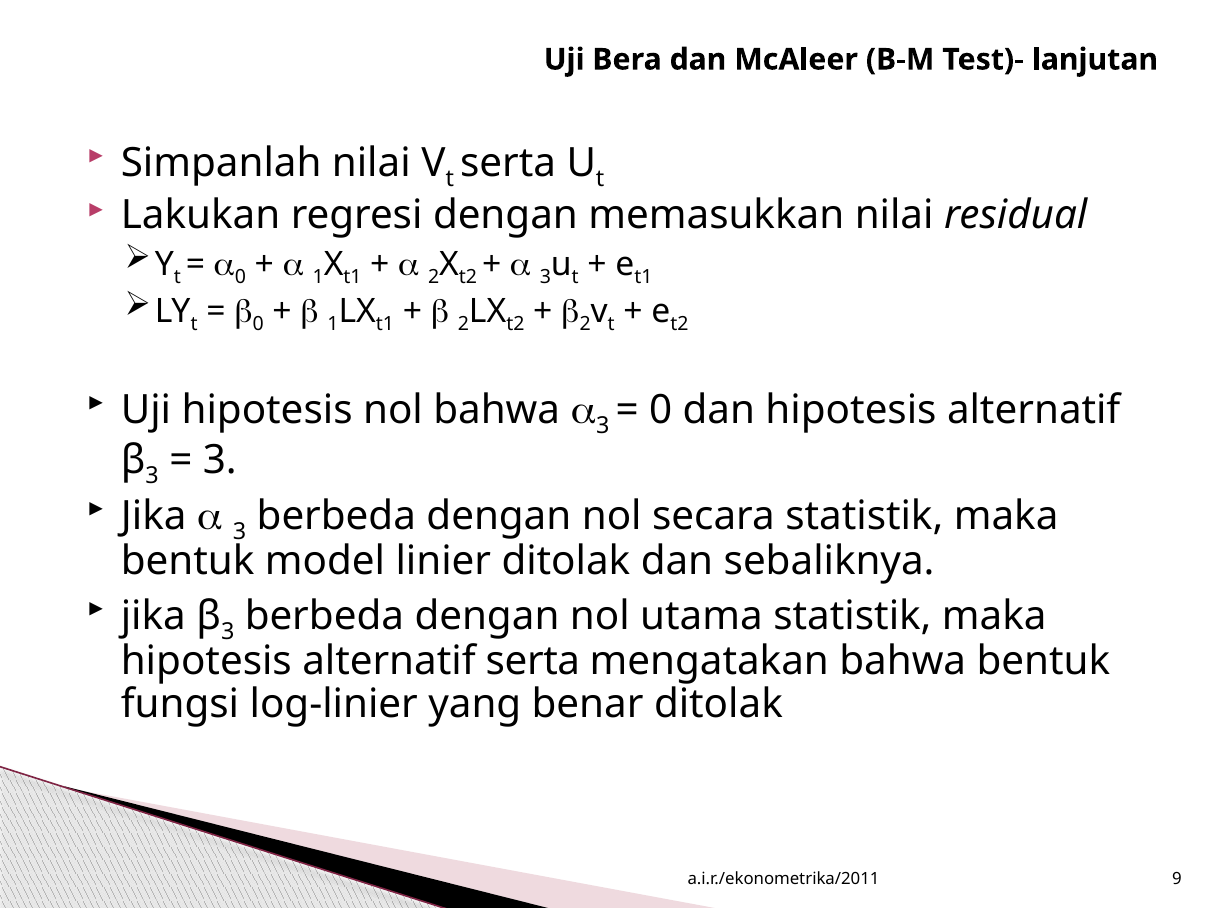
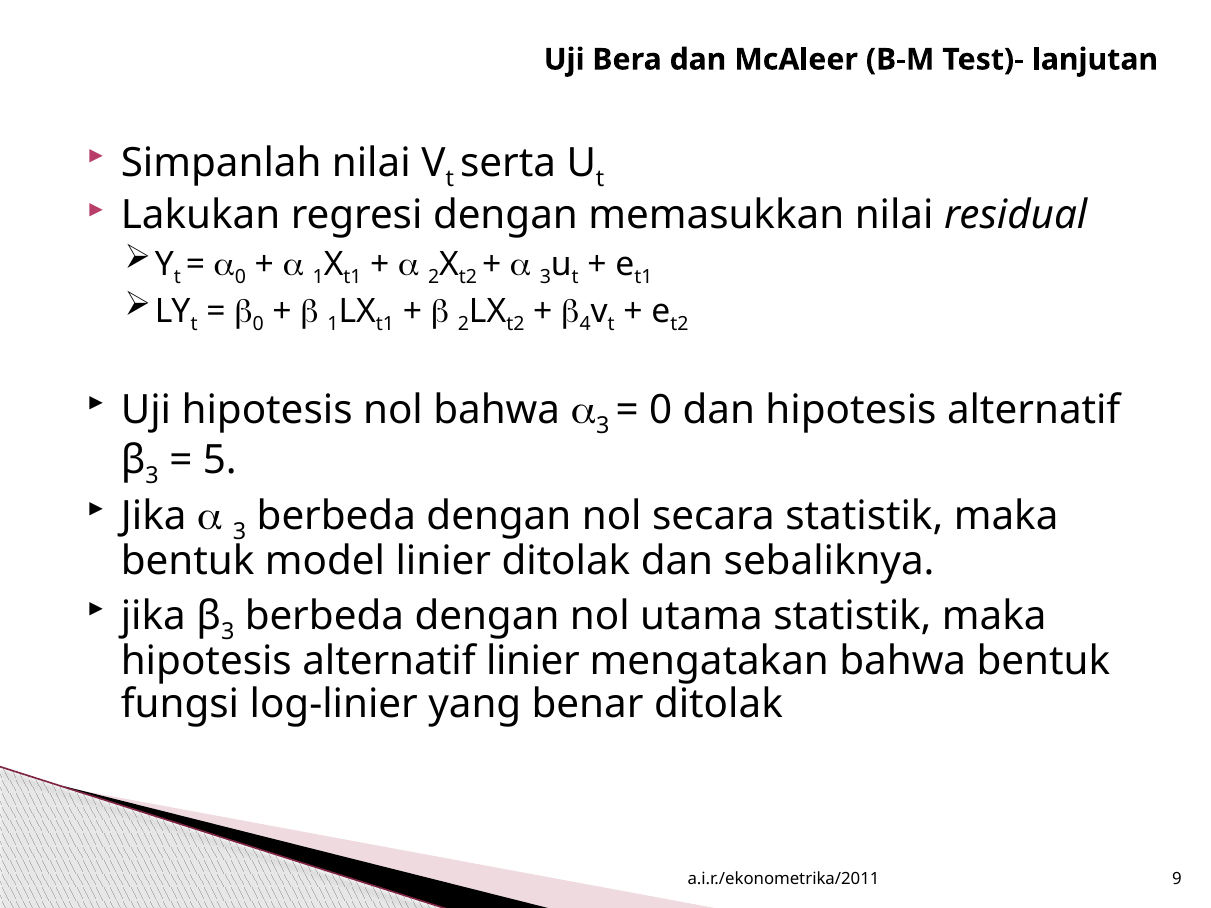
2: 2 -> 4 (585, 324)
3: 3 -> 5 (220, 460)
alternatif serta: serta -> linier (533, 661)
